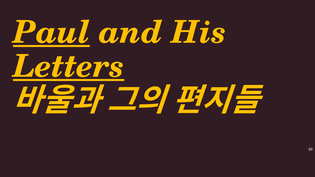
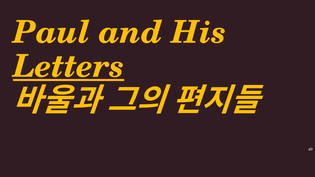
Paul underline: present -> none (52, 33)
